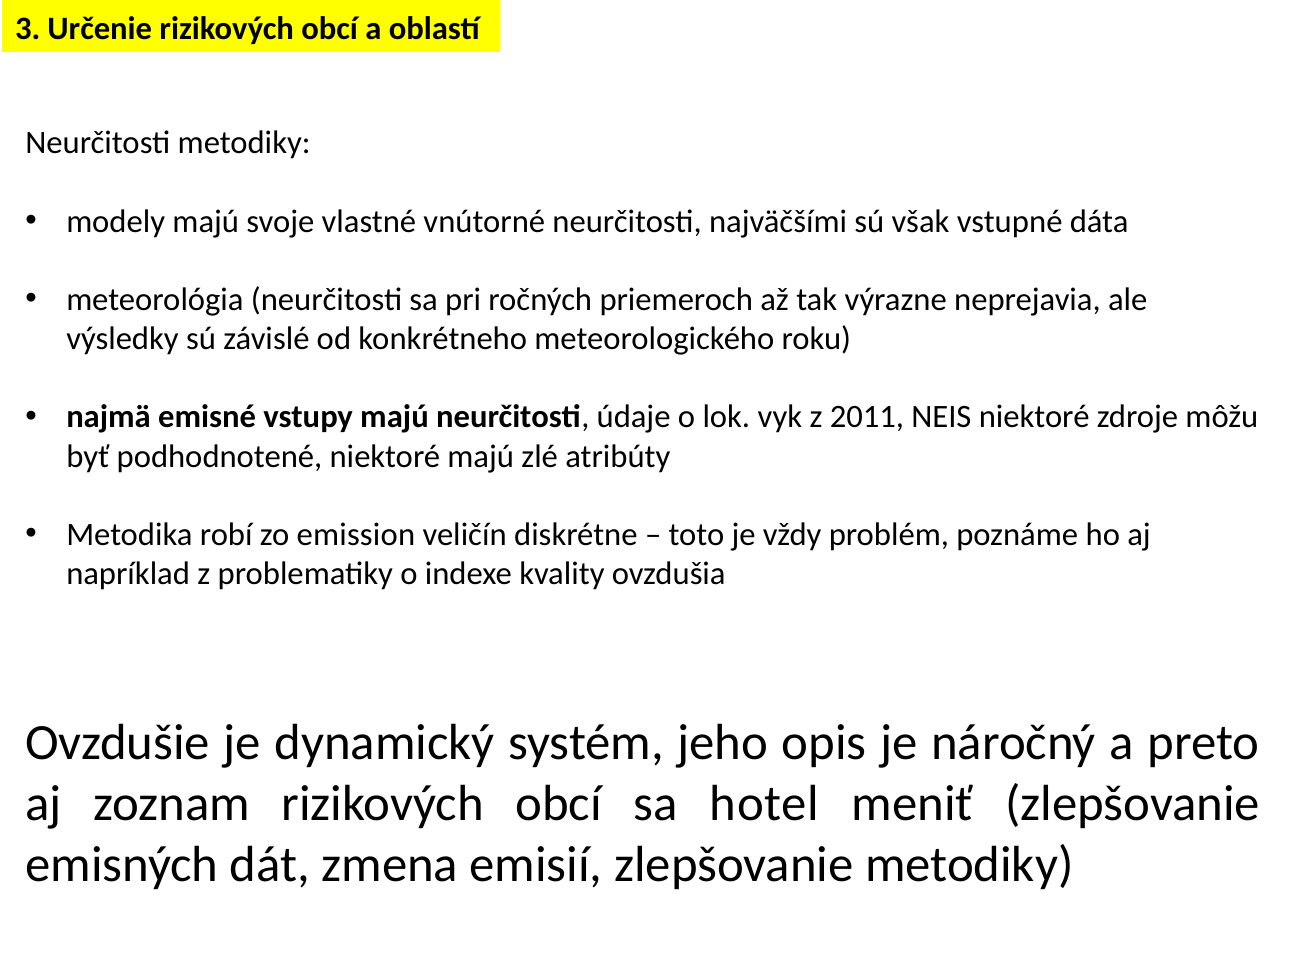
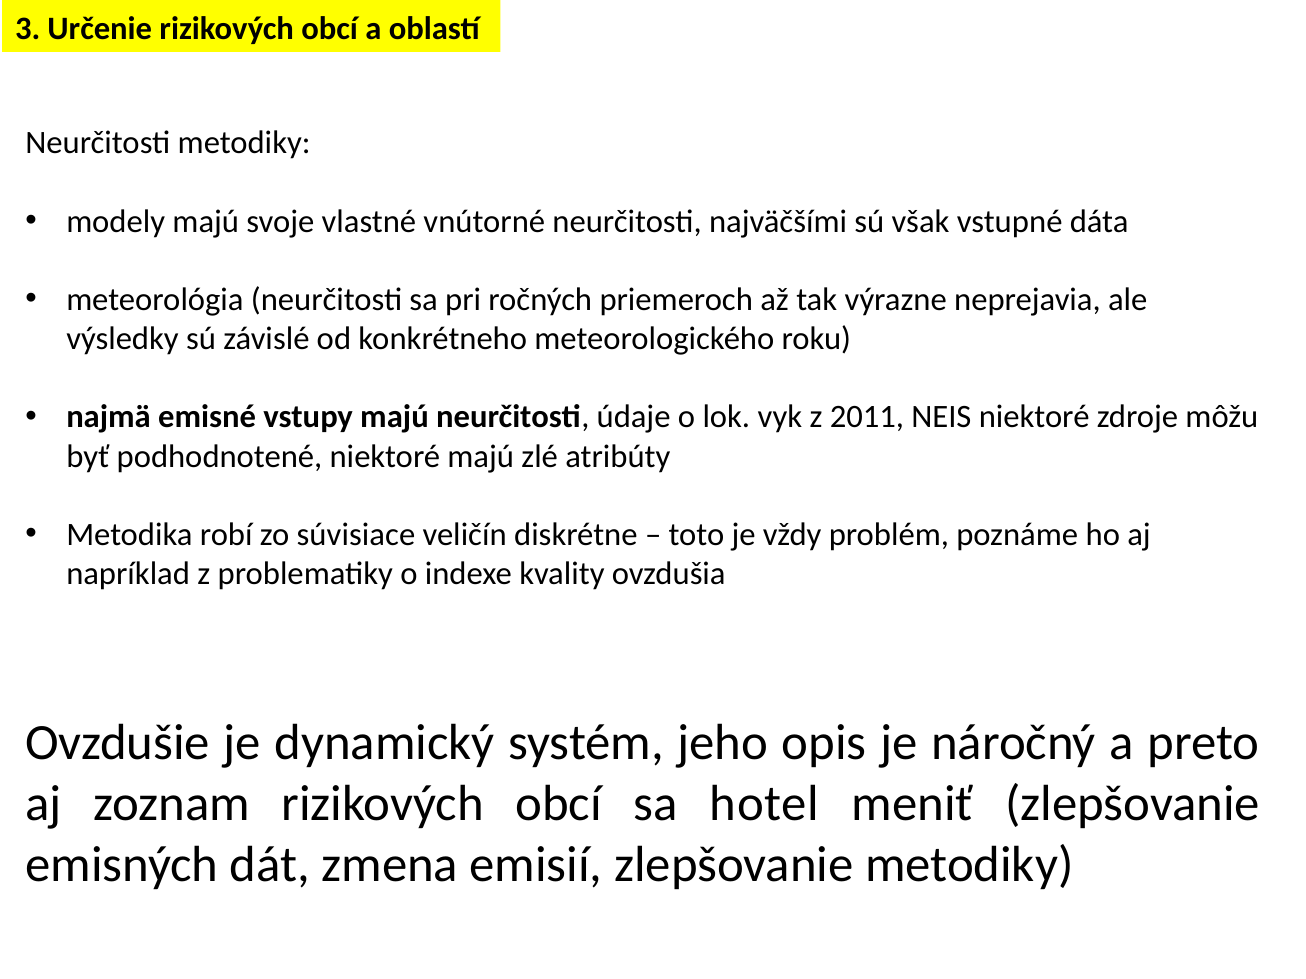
emission: emission -> súvisiace (356, 535)
